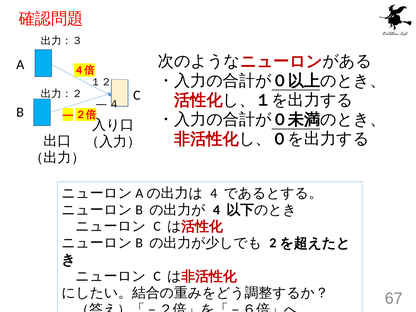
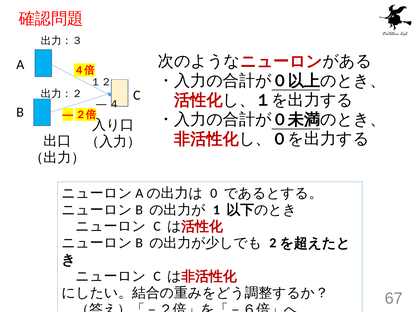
4: 4 -> 0 (214, 193)
4: 4 -> 1 (216, 210)
